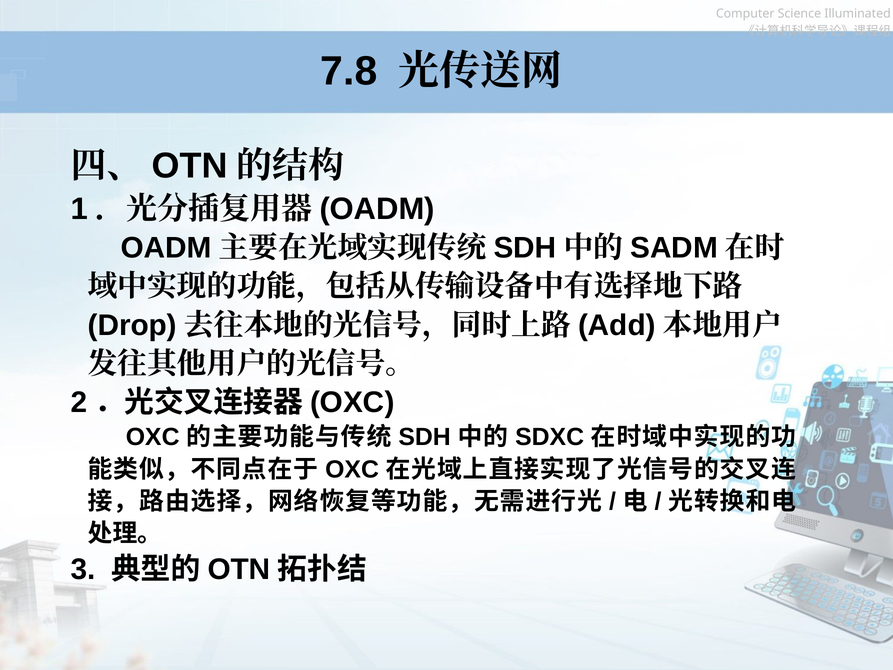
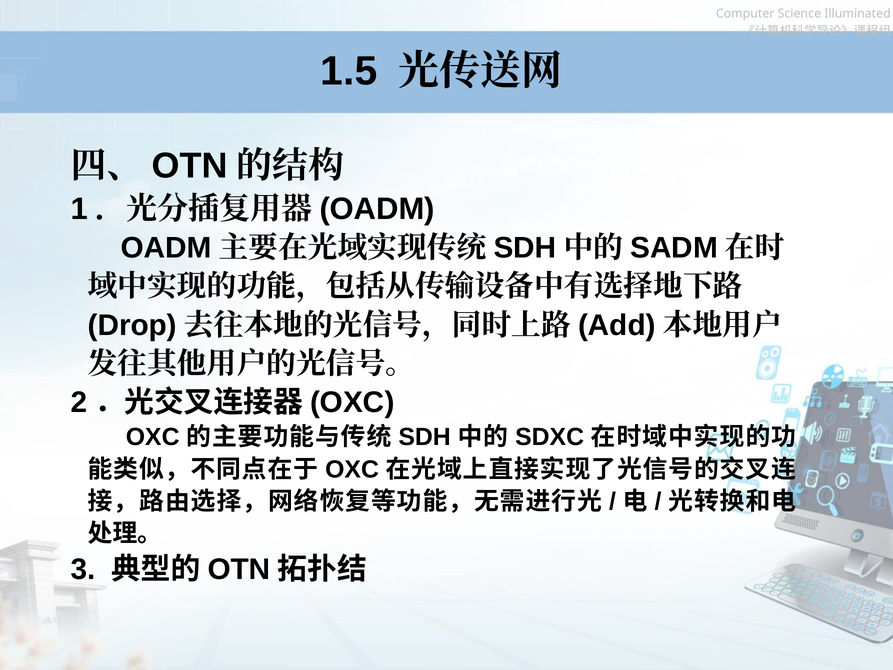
7.8: 7.8 -> 1.5 (349, 71)
